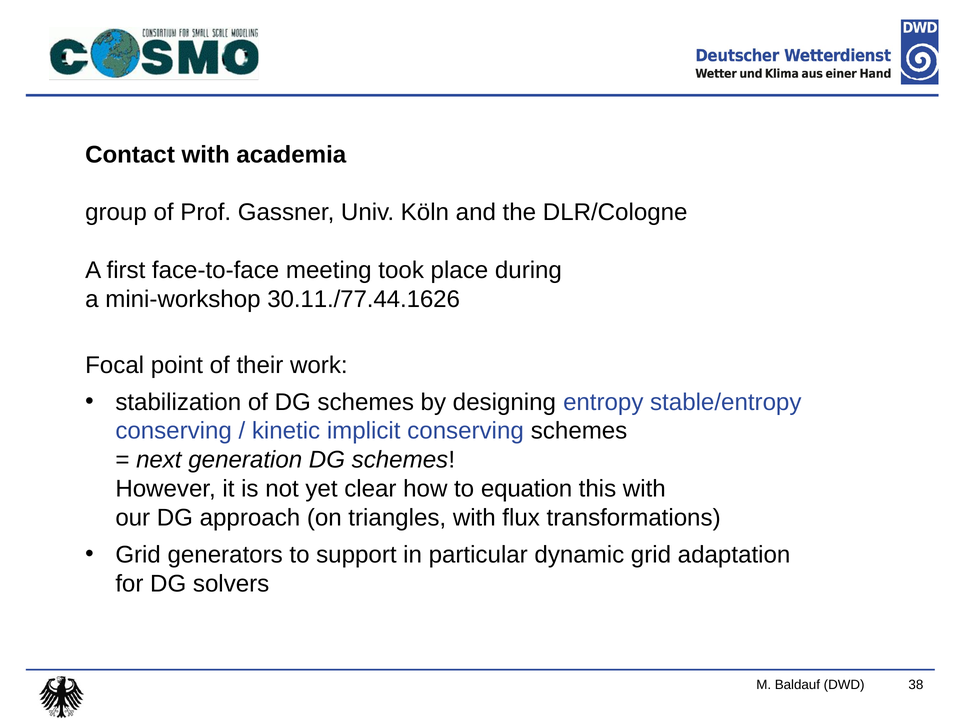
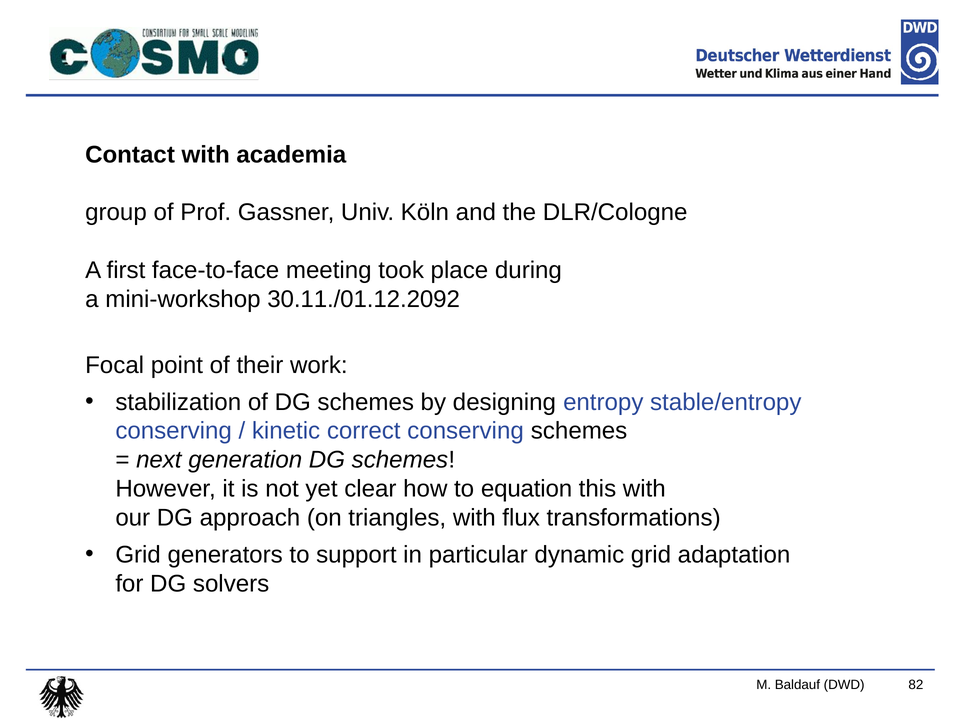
30.11./77.44.1626: 30.11./77.44.1626 -> 30.11./01.12.2092 (364, 300)
implicit: implicit -> correct (364, 431)
38: 38 -> 82 (916, 686)
